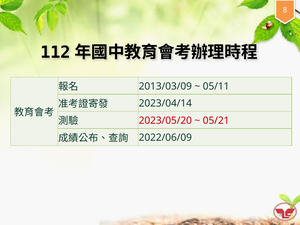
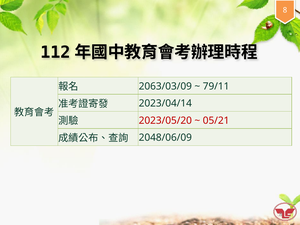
2013/03/09: 2013/03/09 -> 2063/03/09 (165, 86)
05/11: 05/11 -> 79/11 (216, 86)
2022/06/09: 2022/06/09 -> 2048/06/09 (165, 138)
